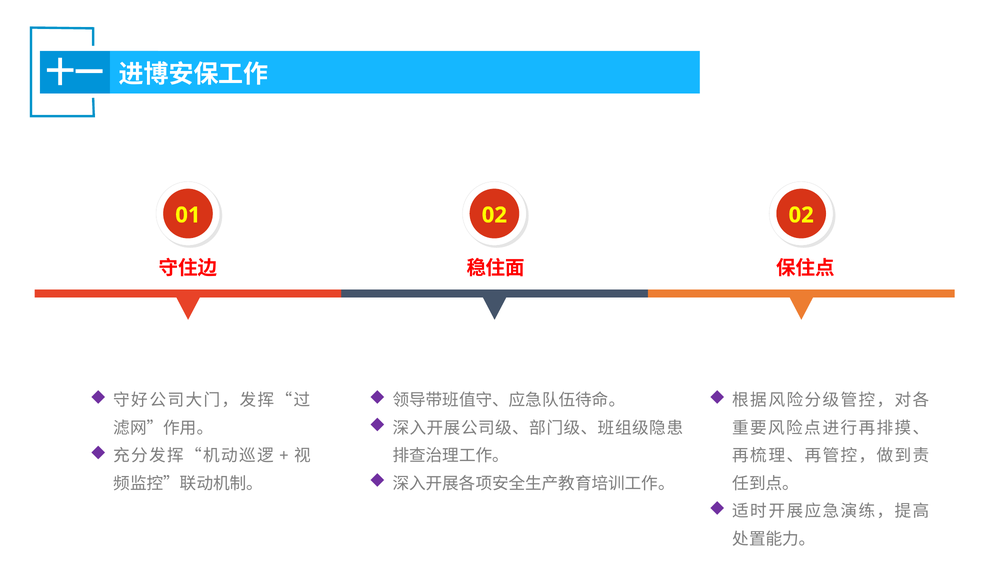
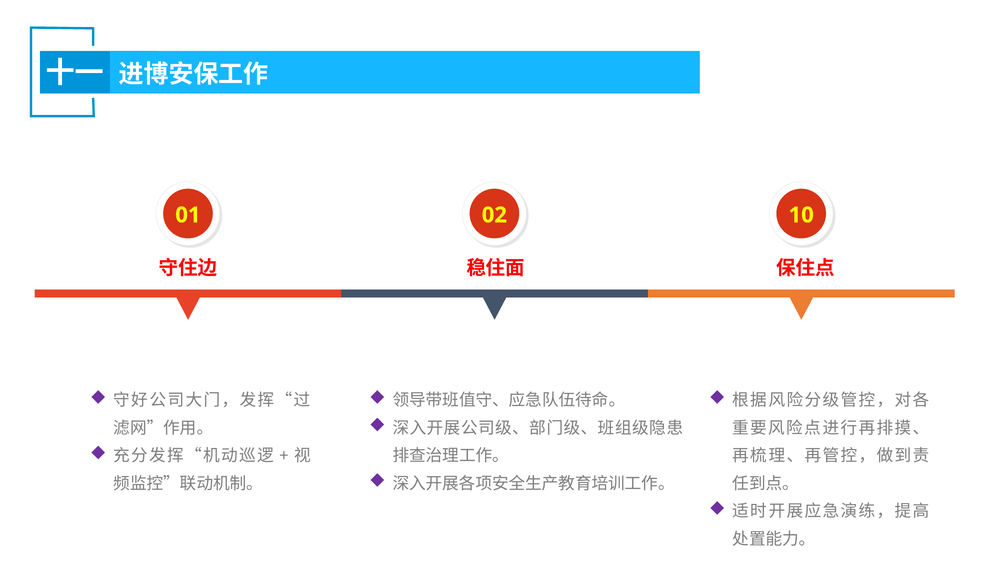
02 02: 02 -> 10 (801, 215)
